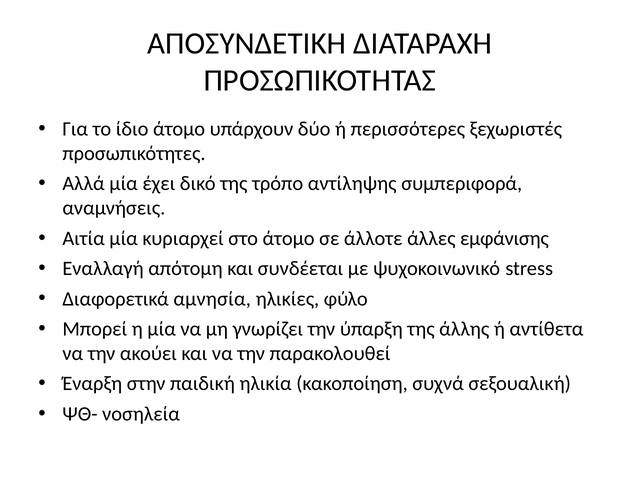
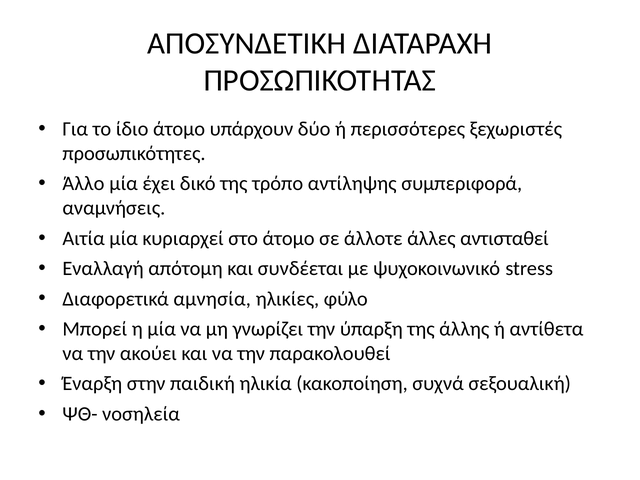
Αλλά: Αλλά -> Άλλο (83, 184)
εμφάνισης: εμφάνισης -> αντισταθεί (504, 238)
